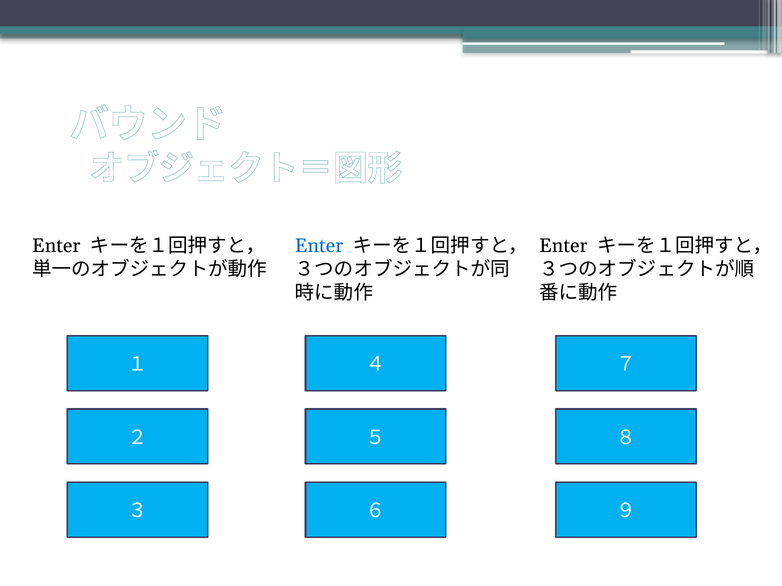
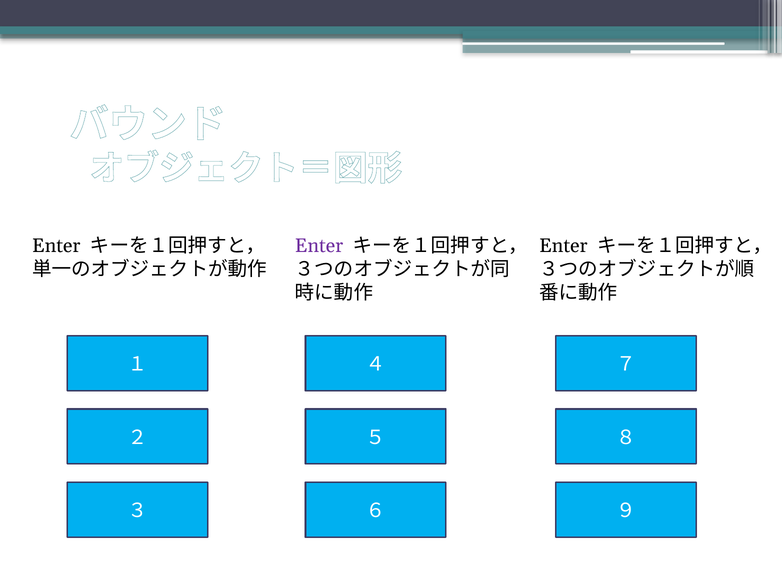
Enter colour: blue -> purple (319, 246)
